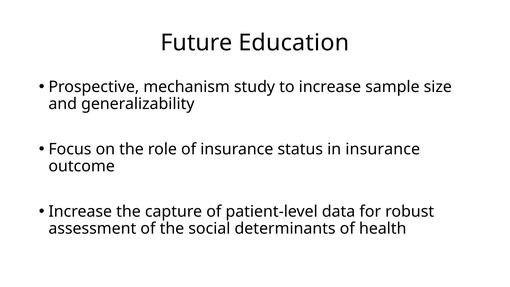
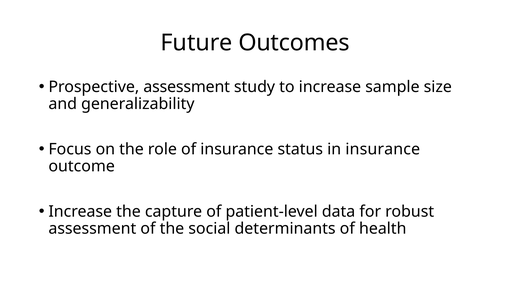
Education: Education -> Outcomes (294, 43)
Prospective mechanism: mechanism -> assessment (187, 87)
